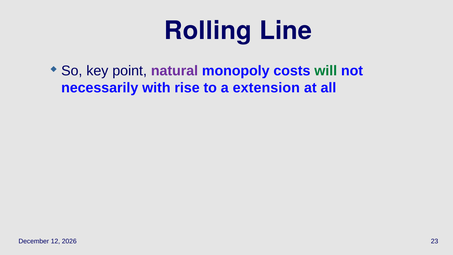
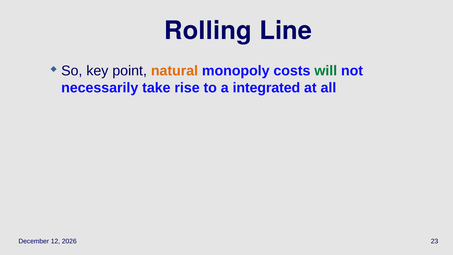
natural colour: purple -> orange (175, 71)
with: with -> take (156, 88)
extension: extension -> integrated (266, 88)
